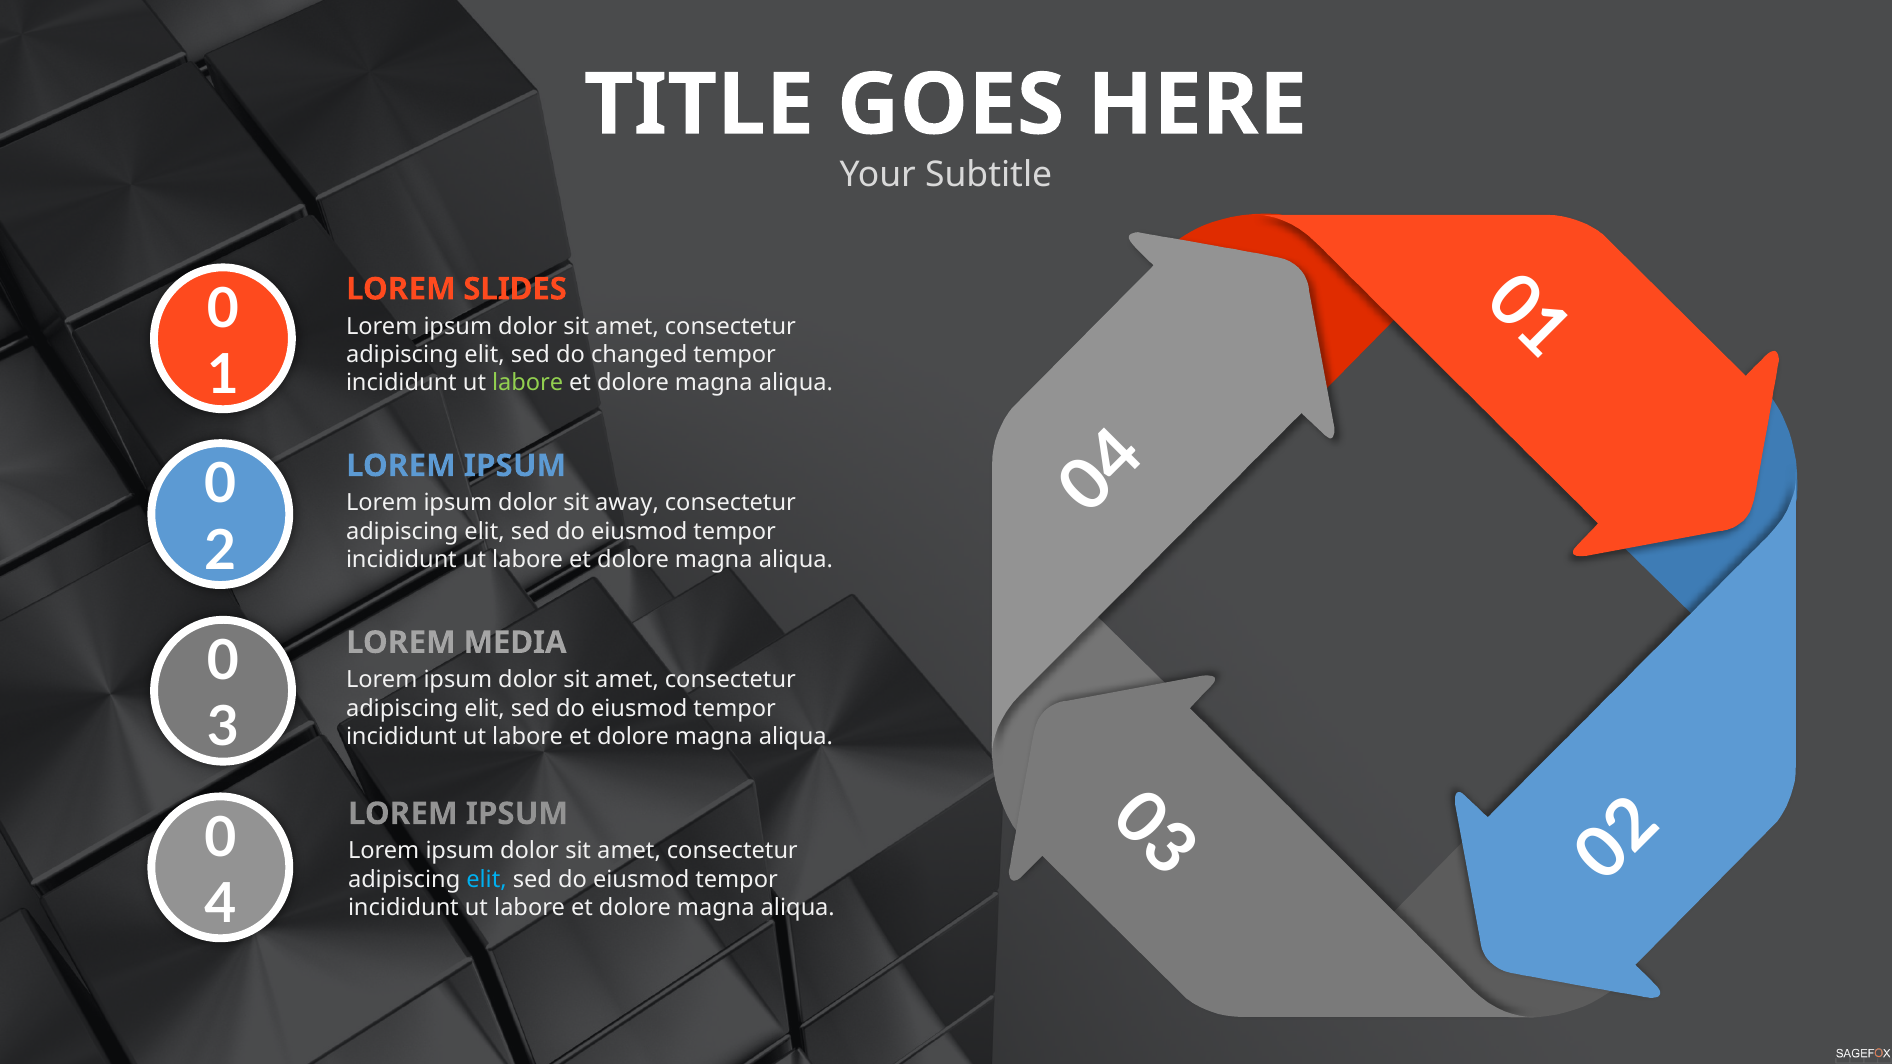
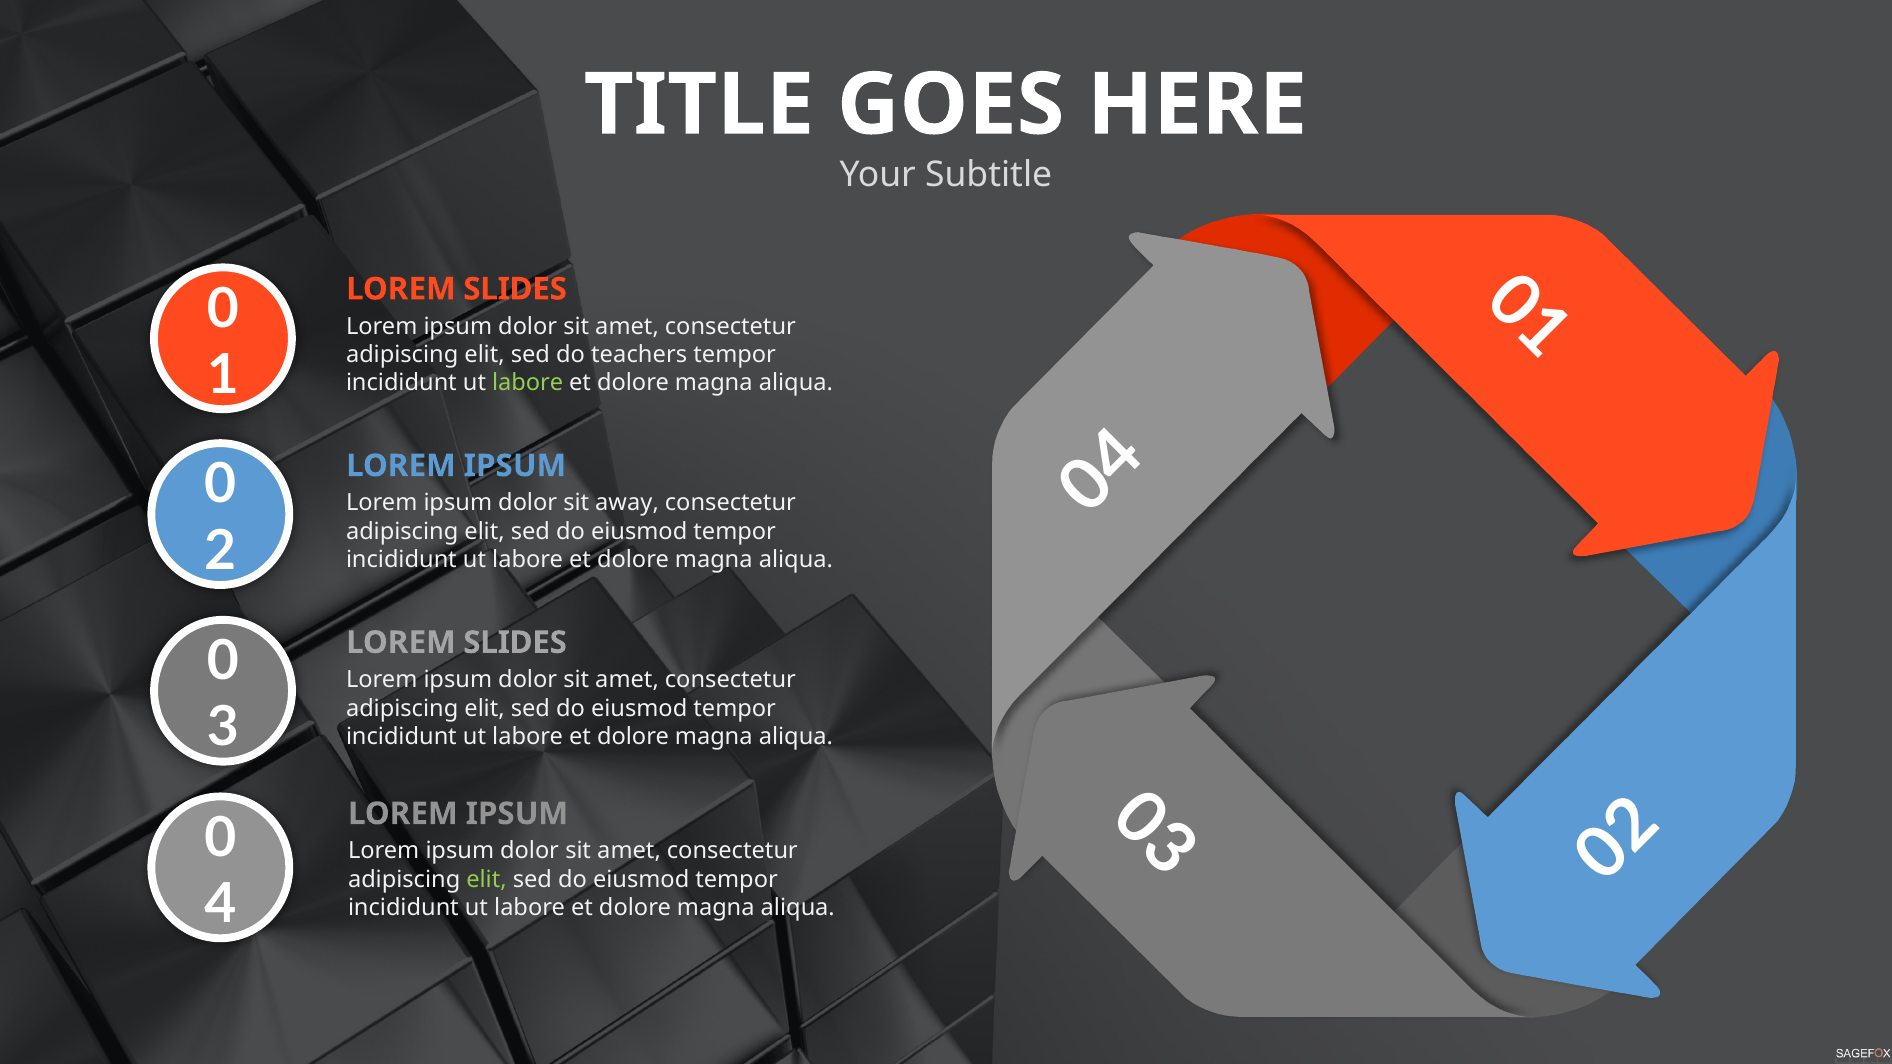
changed: changed -> teachers (639, 355)
MEDIA: MEDIA -> SLIDES (515, 643)
elit colour: light blue -> light green (487, 880)
